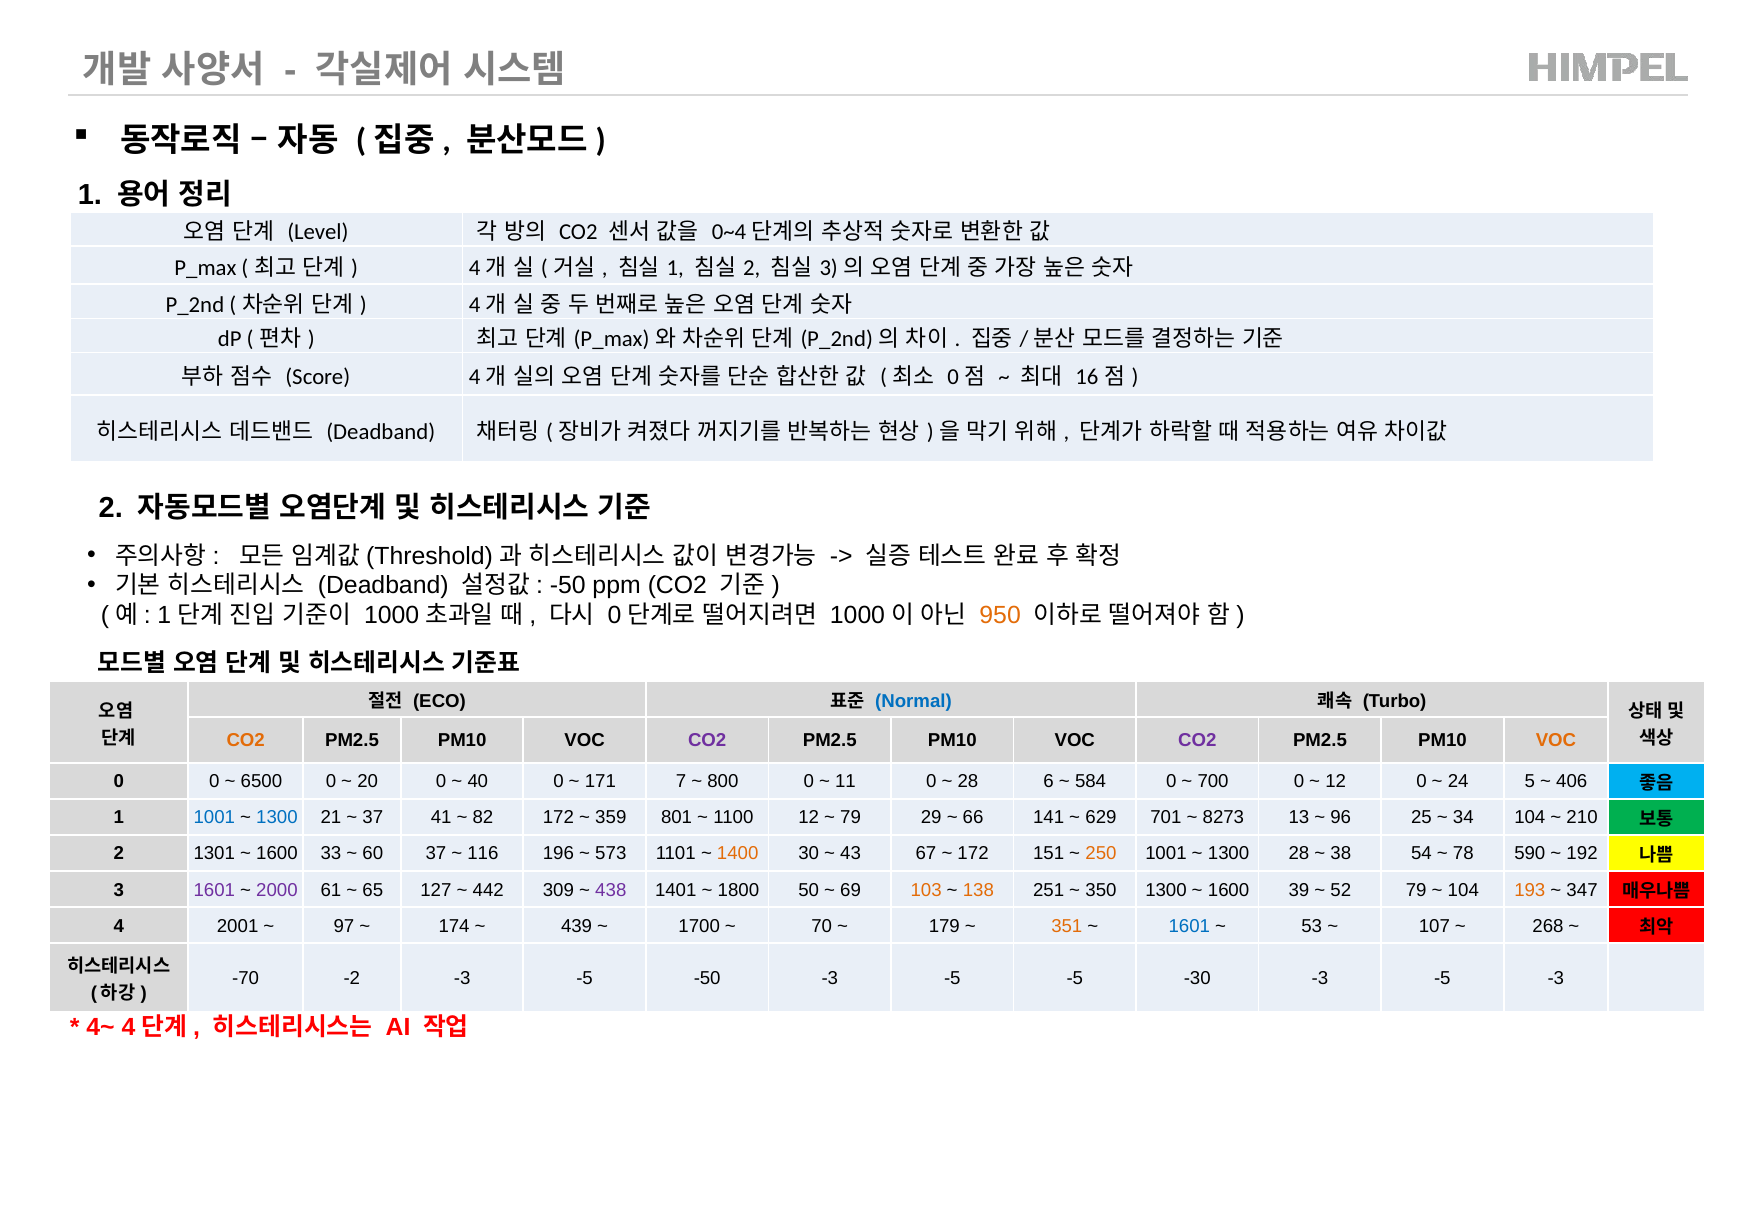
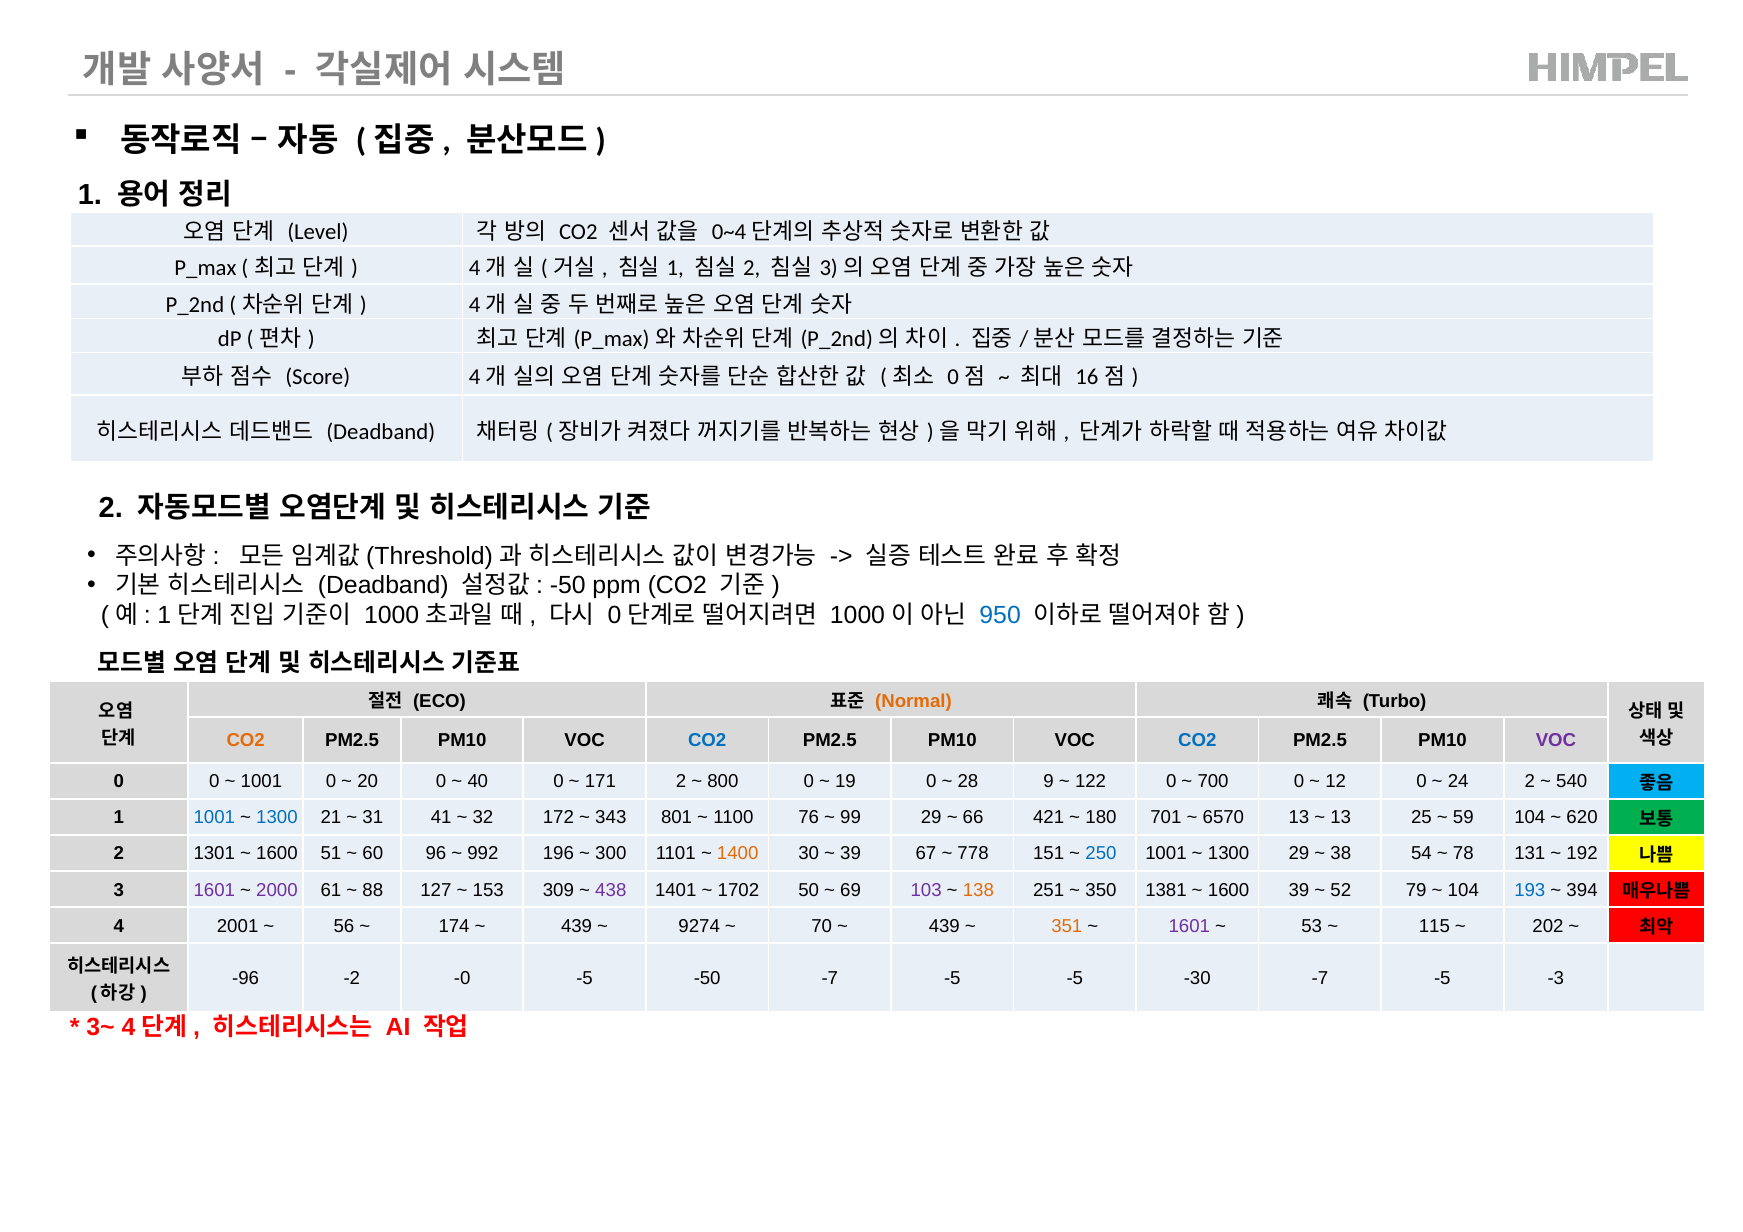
950 colour: orange -> blue (1000, 616)
Normal colour: blue -> orange (913, 702)
CO2 colour: purple -> blue (707, 741)
CO2 colour: purple -> blue (1197, 741)
VOC colour: orange -> purple (1556, 741)
6500: 6500 -> 1001 (261, 782)
171 7: 7 -> 2 (681, 782)
11: 11 -> 19 (846, 782)
6: 6 -> 9 (1049, 782)
584: 584 -> 122 (1091, 782)
24 5: 5 -> 2 (1530, 782)
406: 406 -> 540 (1572, 782)
37: 37 -> 31 (373, 818)
82: 82 -> 32 (483, 818)
359: 359 -> 343 (611, 818)
1100 12: 12 -> 76 (809, 818)
79: 79 -> 99 (851, 818)
141: 141 -> 421 (1049, 818)
629: 629 -> 180 (1101, 818)
8273: 8273 -> 6570 (1223, 818)
96: 96 -> 13 (1341, 818)
34: 34 -> 59 (1463, 818)
210: 210 -> 620 (1582, 818)
33: 33 -> 51 (331, 854)
60 37: 37 -> 96 (436, 854)
116: 116 -> 992 (483, 854)
573: 573 -> 300 (611, 854)
43: 43 -> 39 (851, 854)
172: 172 -> 778 (973, 854)
250 colour: orange -> blue (1101, 854)
1300 28: 28 -> 29 (1299, 854)
590: 590 -> 131 (1530, 854)
65: 65 -> 88 (373, 890)
442: 442 -> 153 (488, 890)
1800: 1800 -> 1702 (738, 890)
103 colour: orange -> purple (926, 890)
350 1300: 1300 -> 1381 (1166, 890)
193 colour: orange -> blue (1530, 890)
347: 347 -> 394 (1582, 890)
97: 97 -> 56 (344, 926)
1700: 1700 -> 9274 (699, 926)
179: 179 -> 439 (944, 926)
1601 colour: blue -> purple (1189, 926)
107: 107 -> 115 (1434, 926)
268: 268 -> 202 (1548, 926)
-70: -70 -> -96 (246, 979)
-2 -3: -3 -> -0 (462, 979)
-50 -3: -3 -> -7 (830, 979)
-30 -3: -3 -> -7 (1320, 979)
4~: 4~ -> 3~ (100, 1028)
